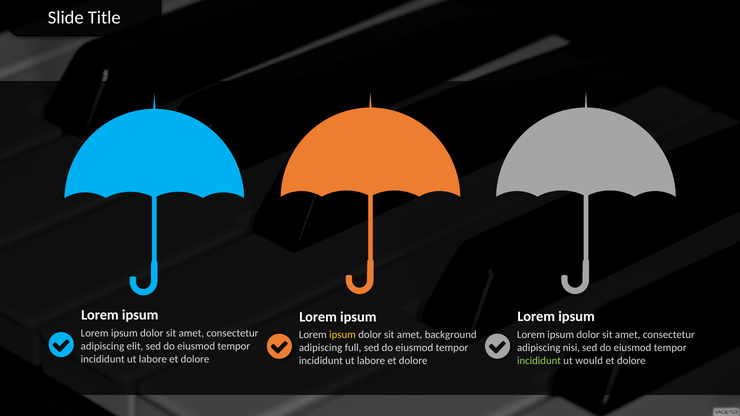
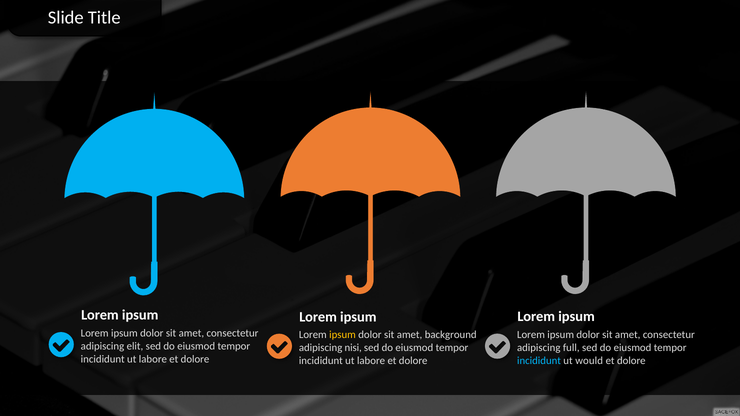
nisi: nisi -> full (571, 348)
full: full -> nisi (353, 348)
incididunt colour: light green -> light blue (539, 361)
